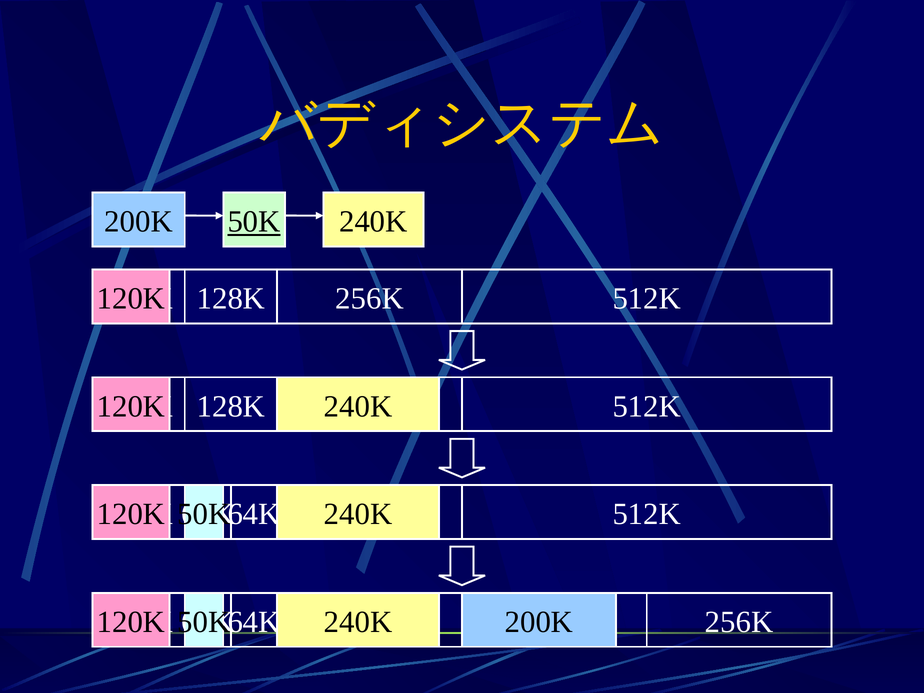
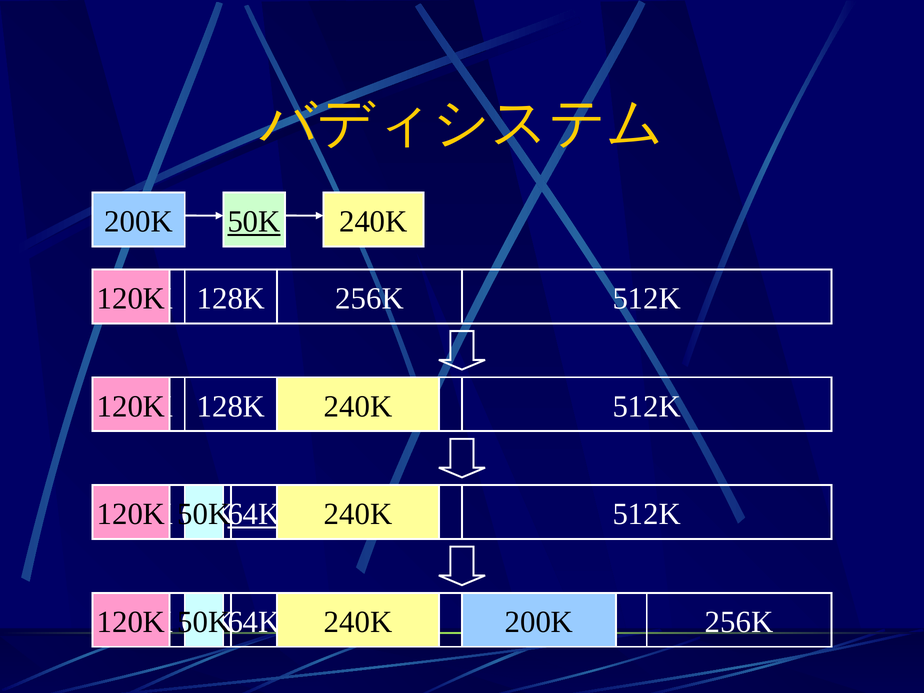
64K underline: none -> present (254, 514)
